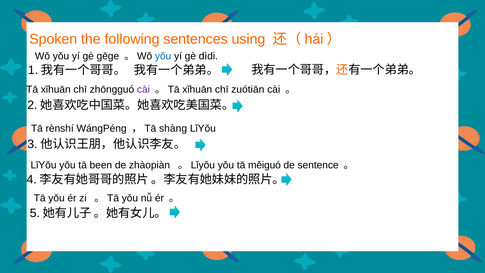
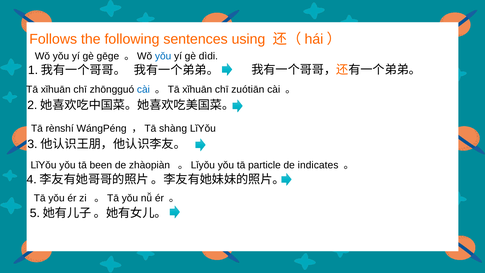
Spoken: Spoken -> Follows (53, 39)
cài colour: purple -> blue (143, 90)
měiguó: měiguó -> particle (264, 165)
sentence: sentence -> indicates (318, 165)
